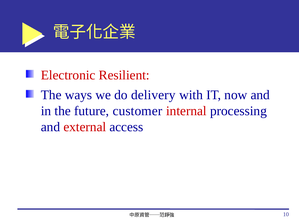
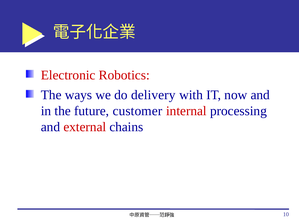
Resilient: Resilient -> Robotics (124, 75)
access: access -> chains (126, 127)
